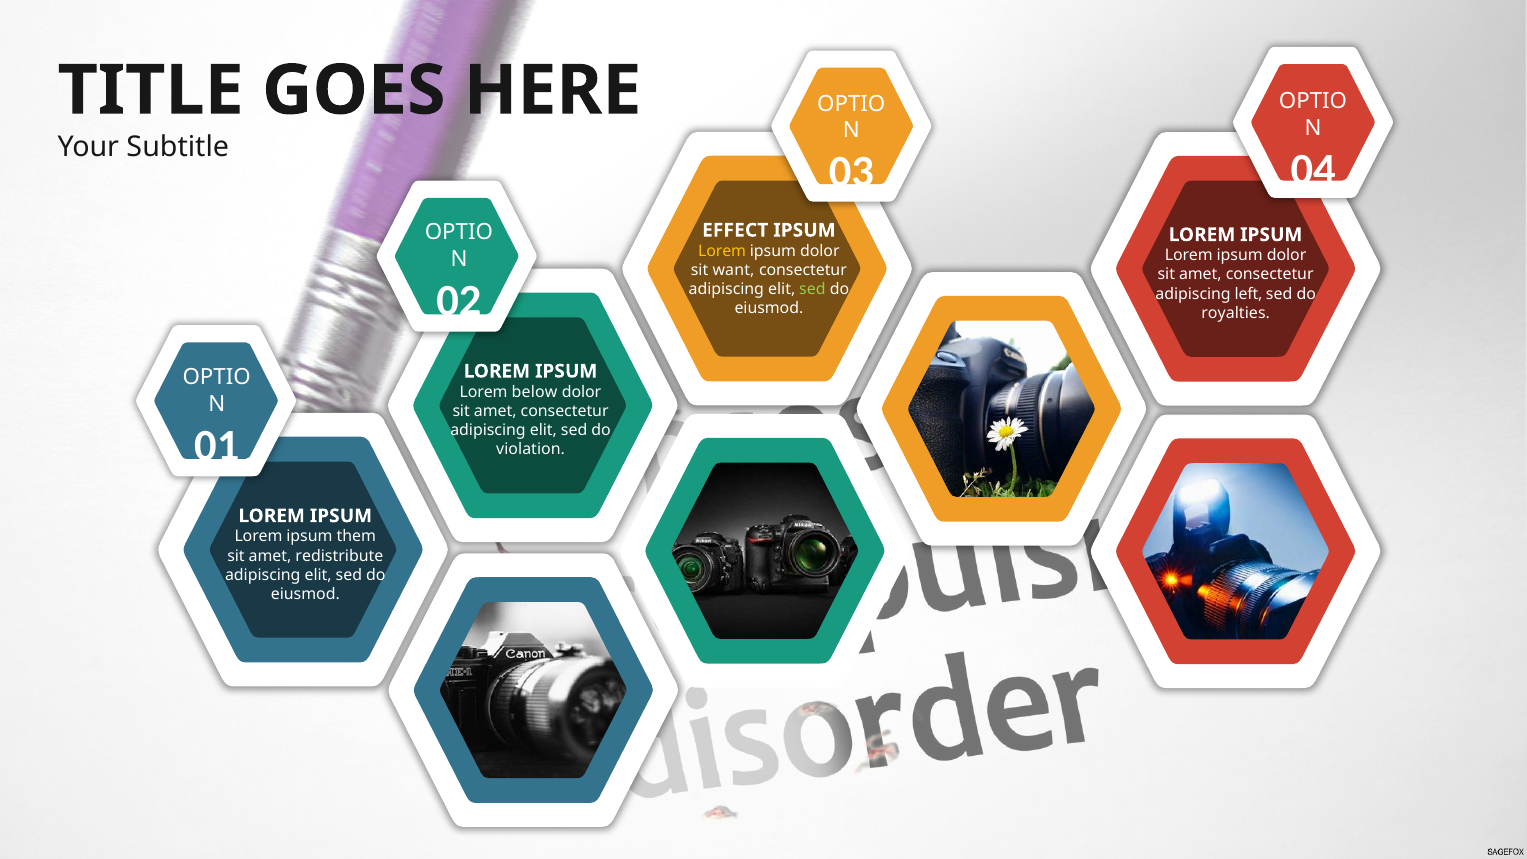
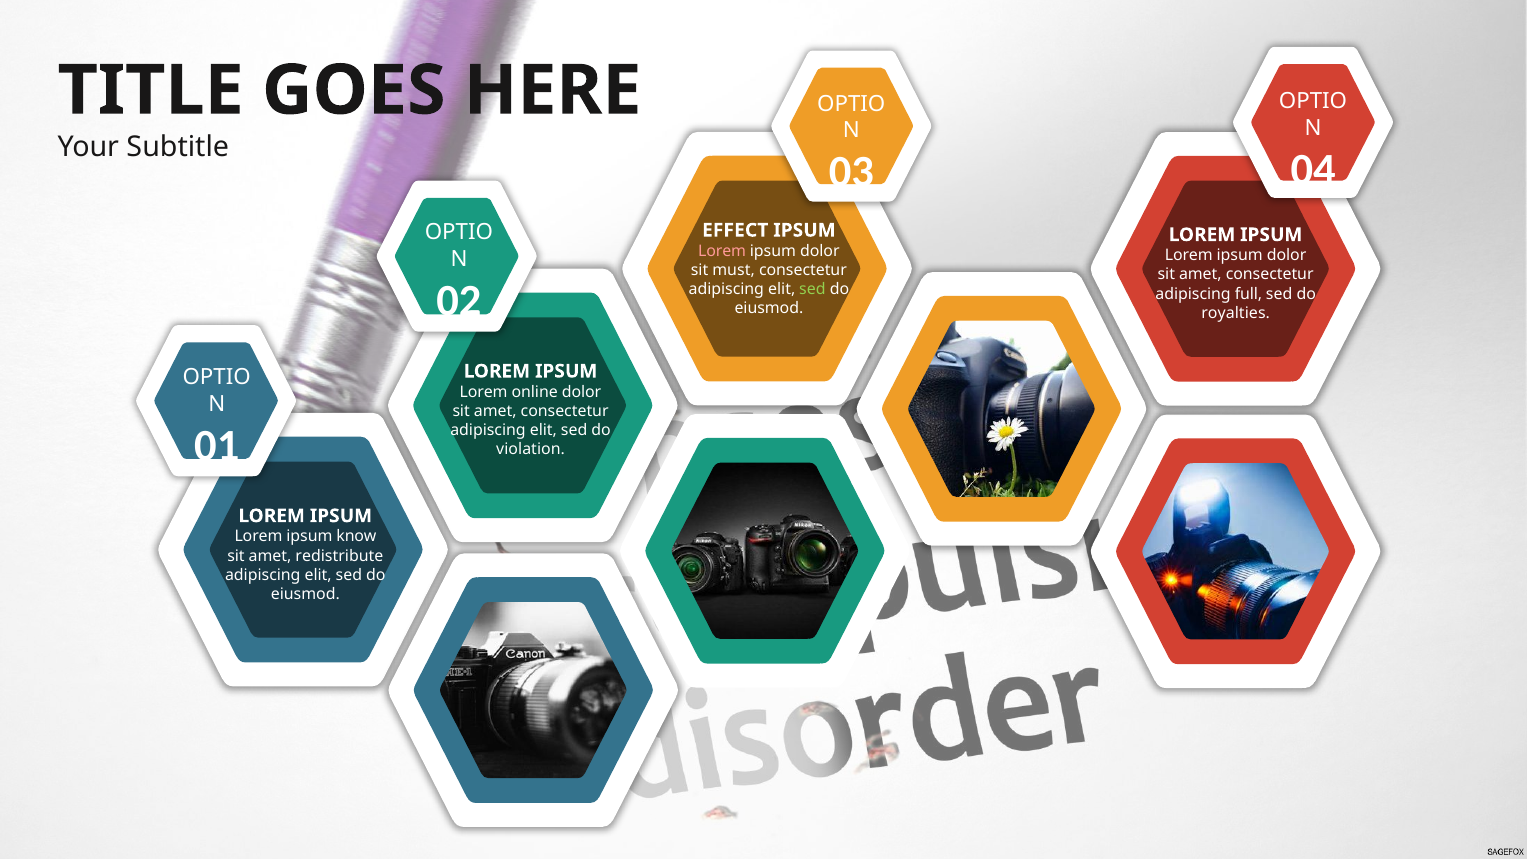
Lorem colour: yellow -> pink (722, 251)
want: want -> must (734, 270)
left: left -> full (1249, 294)
below: below -> online (535, 392)
them: them -> know (356, 537)
